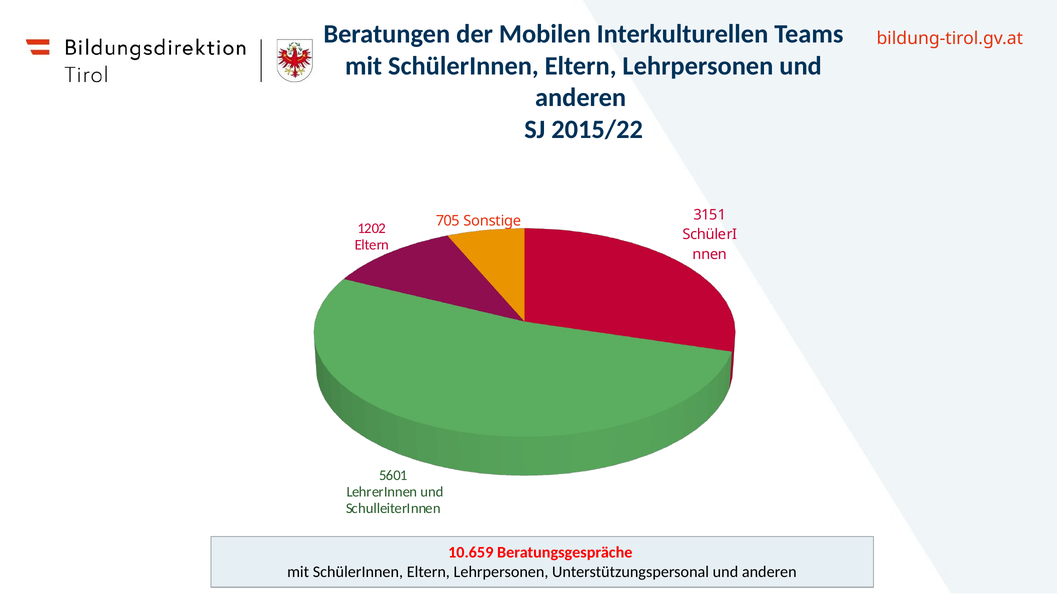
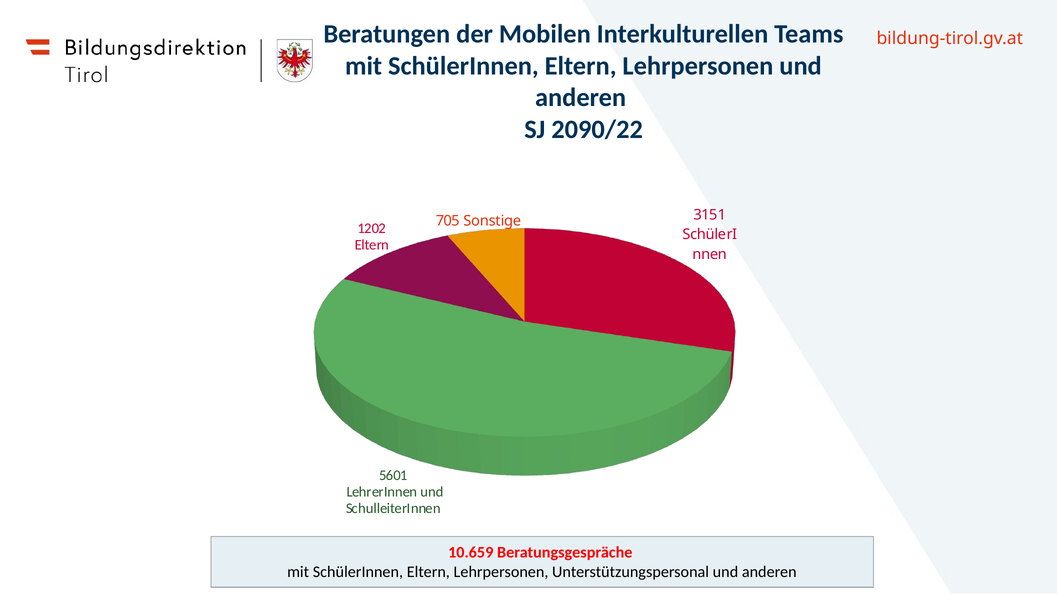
2015/22: 2015/22 -> 2090/22 (597, 129)
